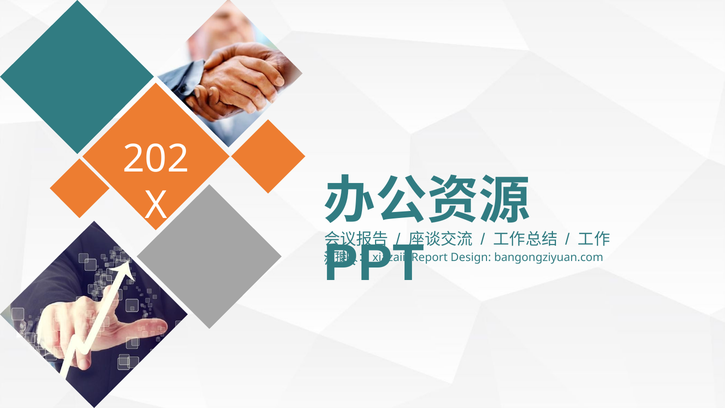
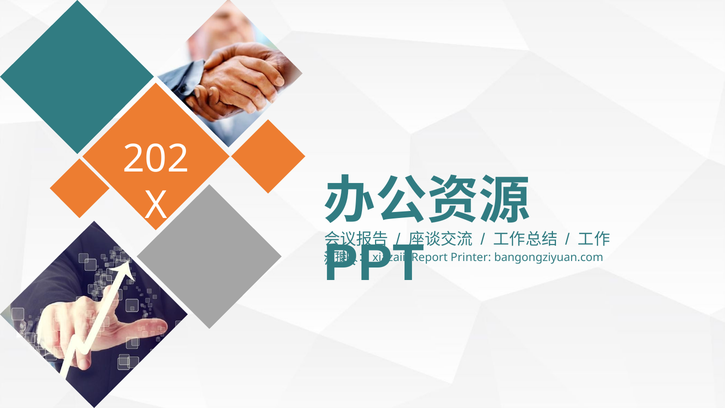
Design: Design -> Printer (471, 257)
